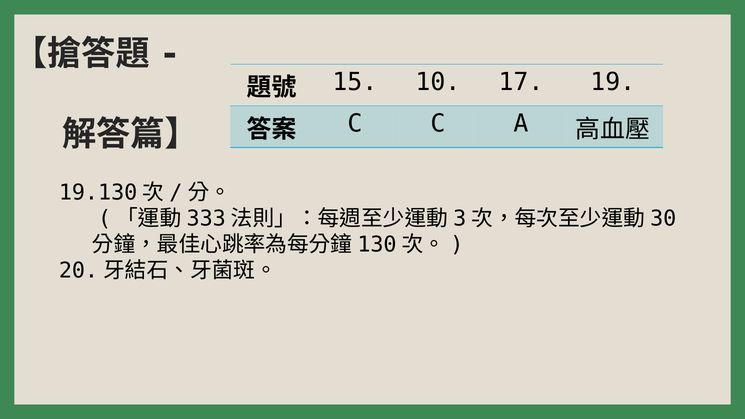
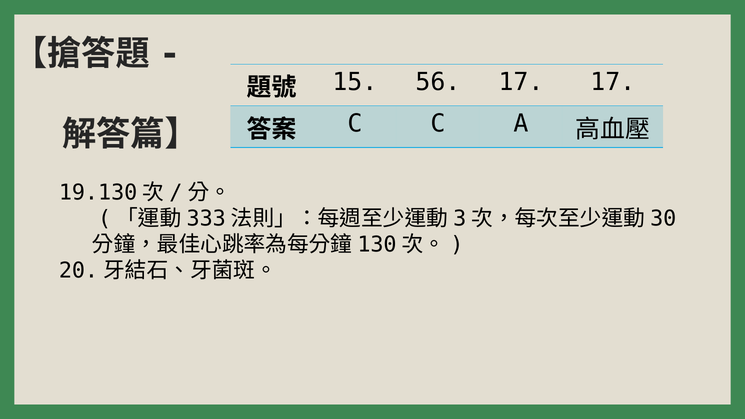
10: 10 -> 56 (438, 82)
17 19: 19 -> 17 (613, 82)
